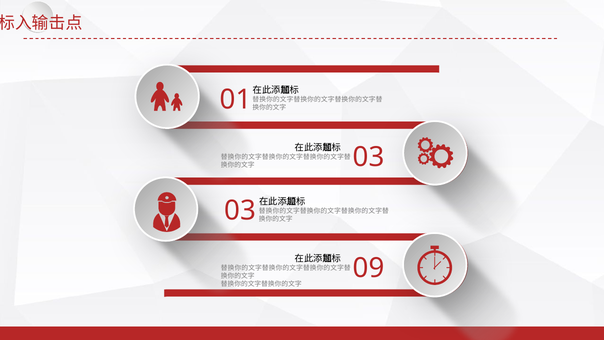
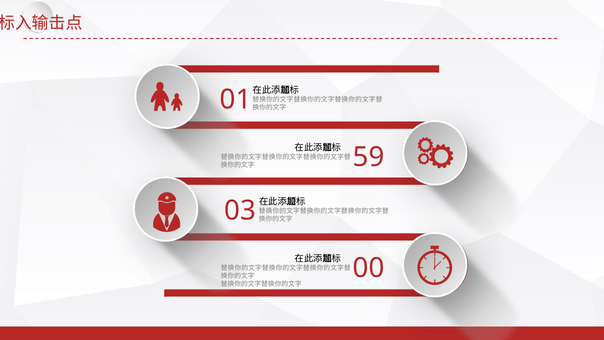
03: 03 -> 59 (369, 157)
09: 09 -> 00 (369, 268)
